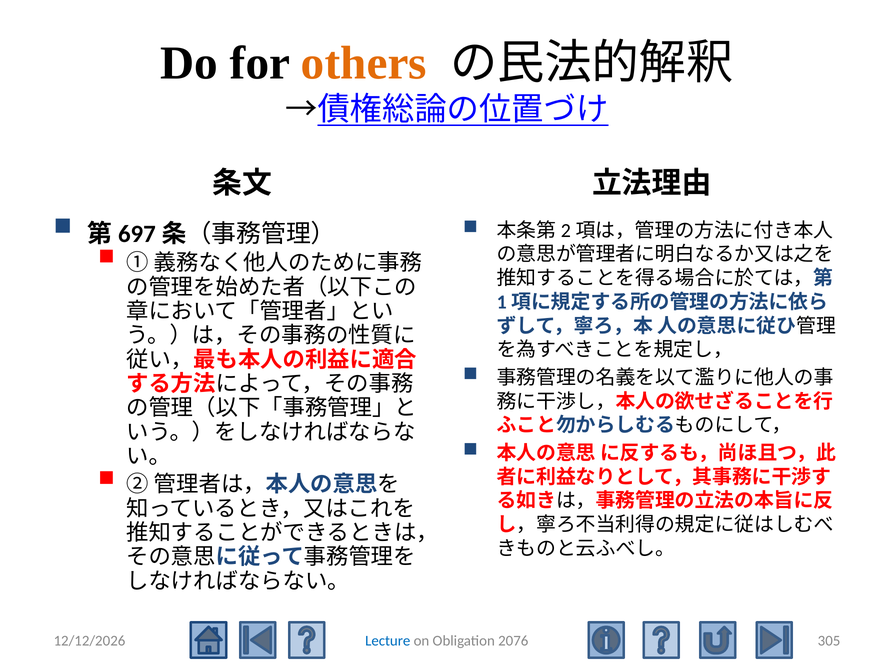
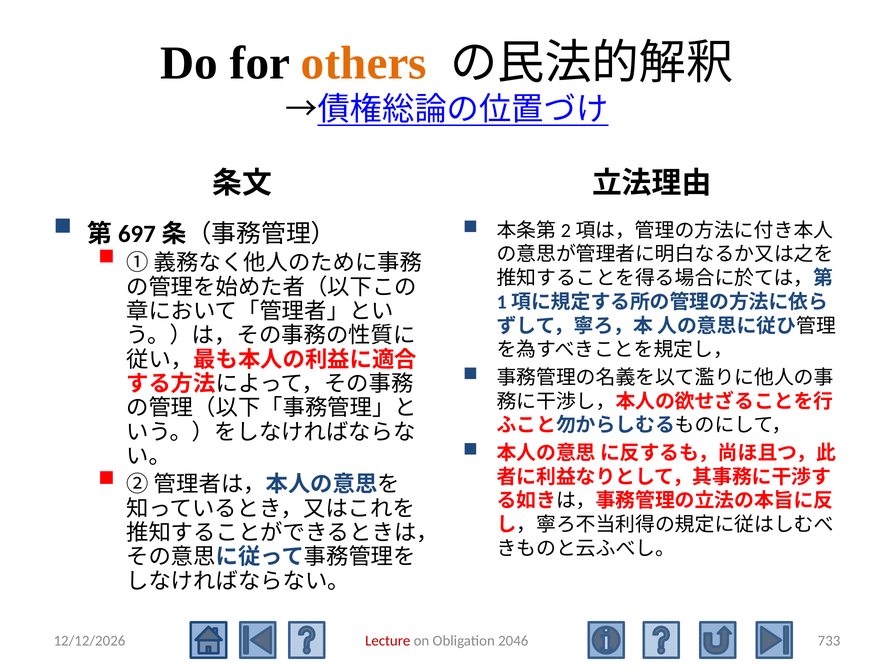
Lecture colour: blue -> red (388, 640)
2076: 2076 -> 2046 (513, 640)
305: 305 -> 733 (829, 640)
